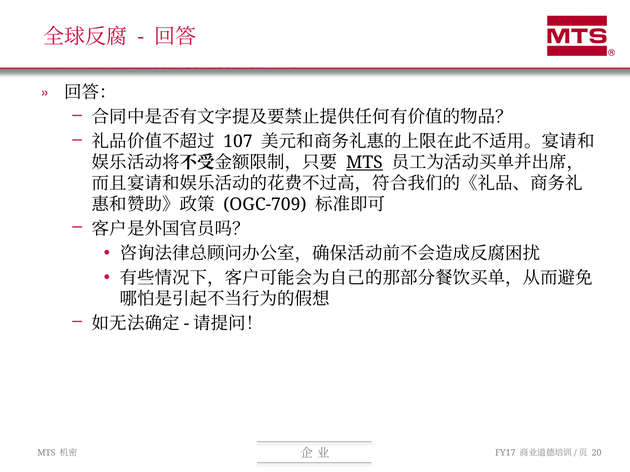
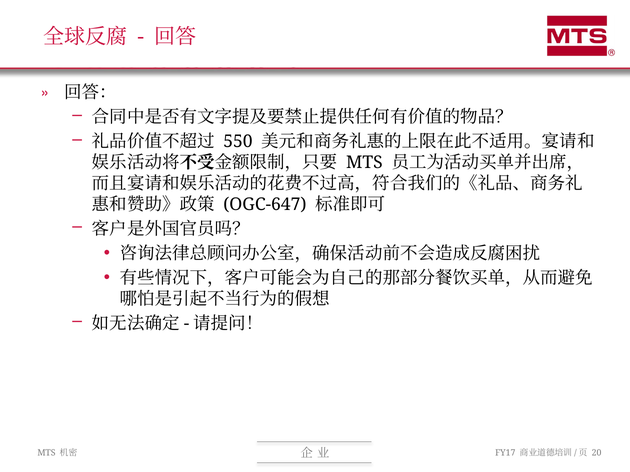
107: 107 -> 550 (238, 142)
MTS underline: present -> none (364, 163)
OGC-709: OGC-709 -> OGC-647 (265, 205)
